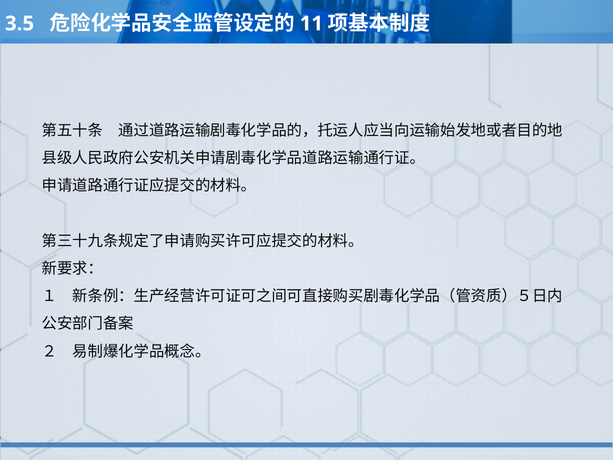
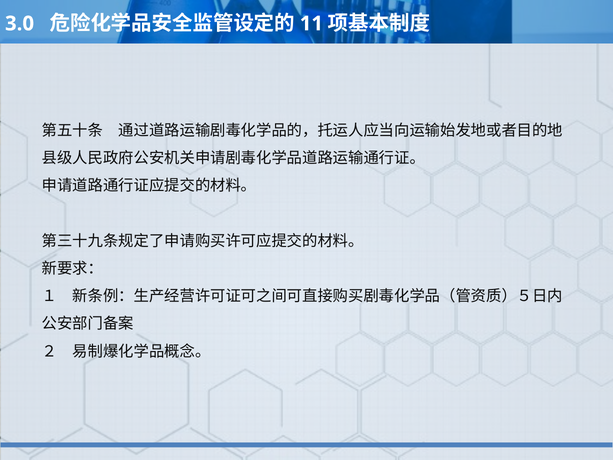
3.5: 3.5 -> 3.0 (20, 24)
